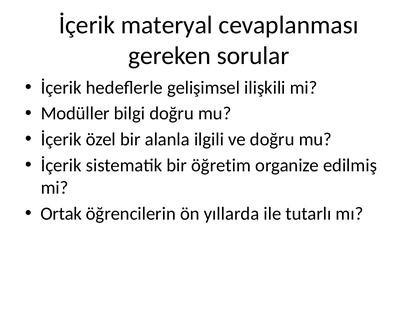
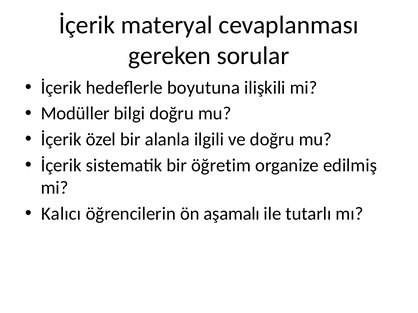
gelişimsel: gelişimsel -> boyutuna (203, 88)
Ortak: Ortak -> Kalıcı (61, 214)
yıllarda: yıllarda -> aşamalı (232, 214)
